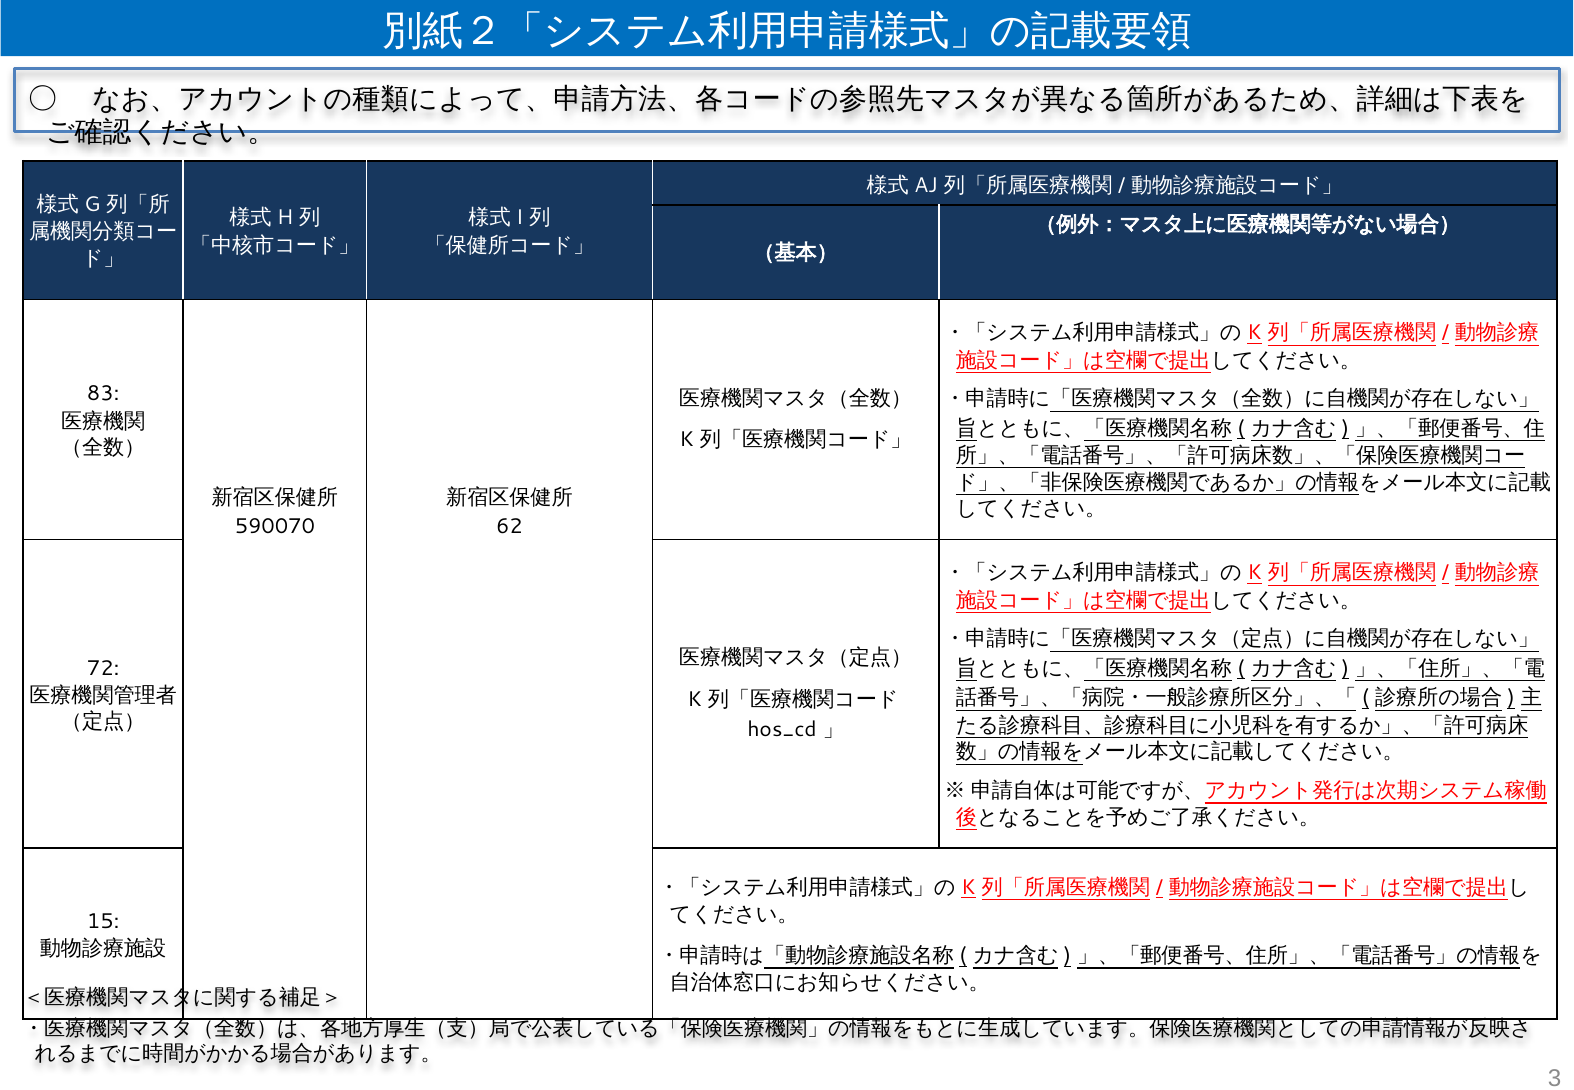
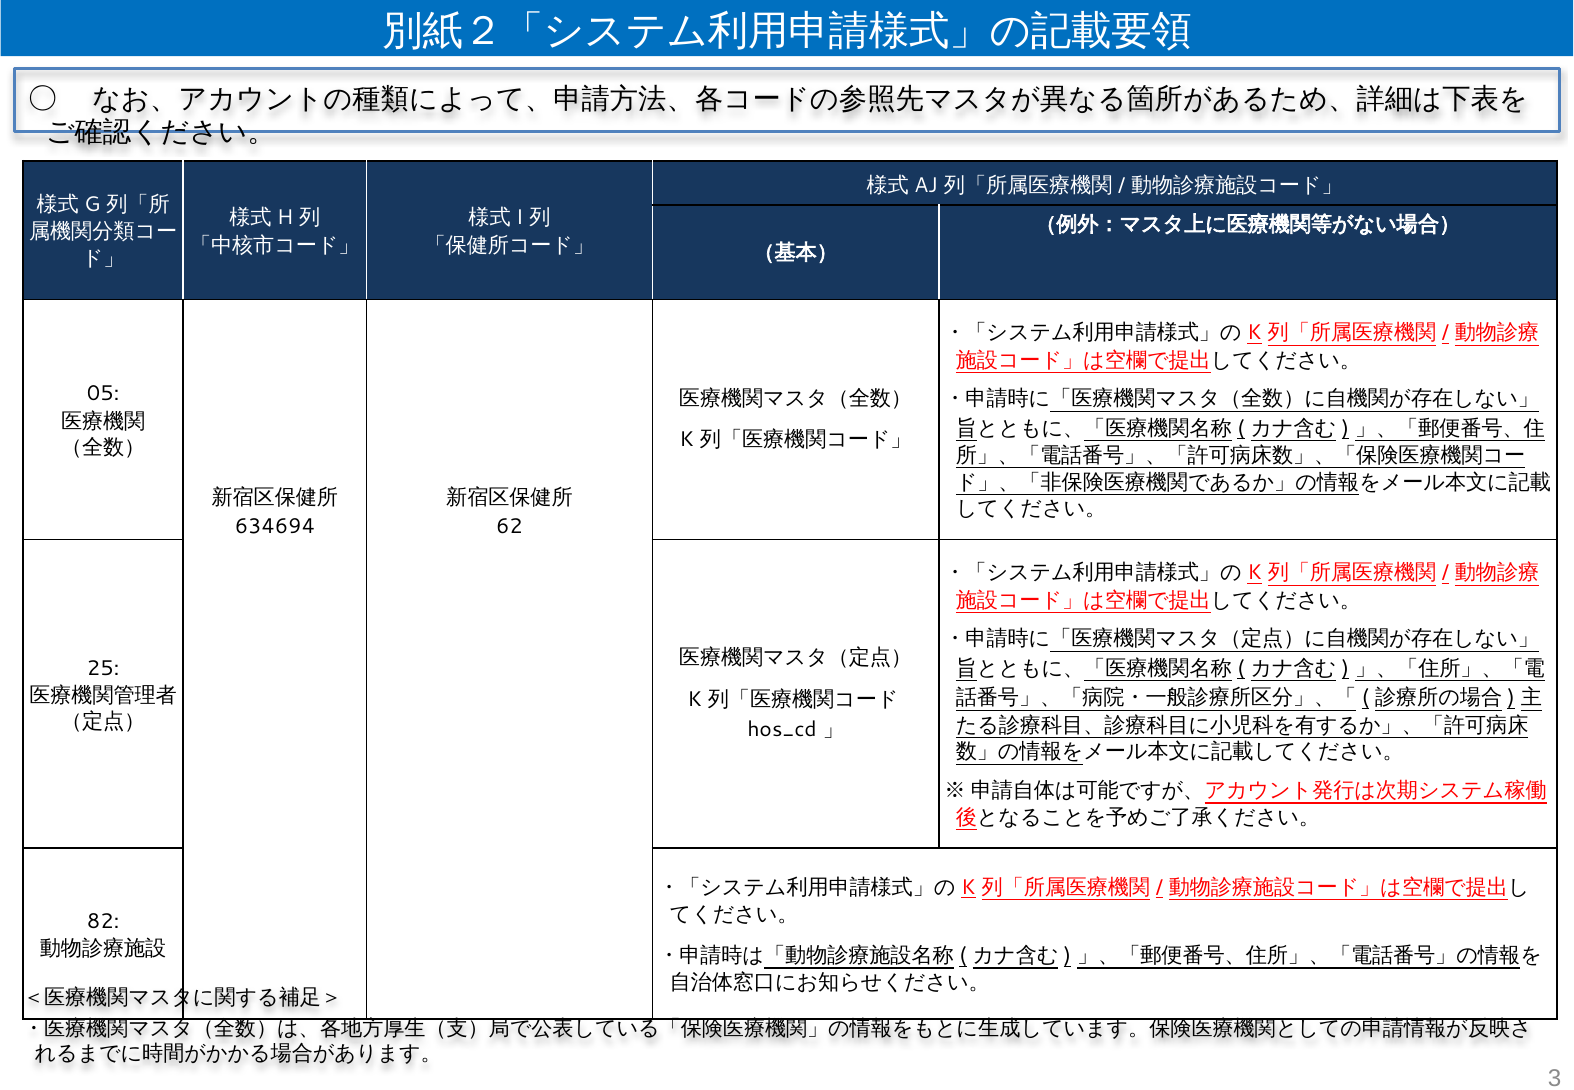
83: 83 -> 05 (103, 394)
590070: 590070 -> 634694 (275, 527)
72: 72 -> 25 (103, 668)
15: 15 -> 82 (103, 922)
